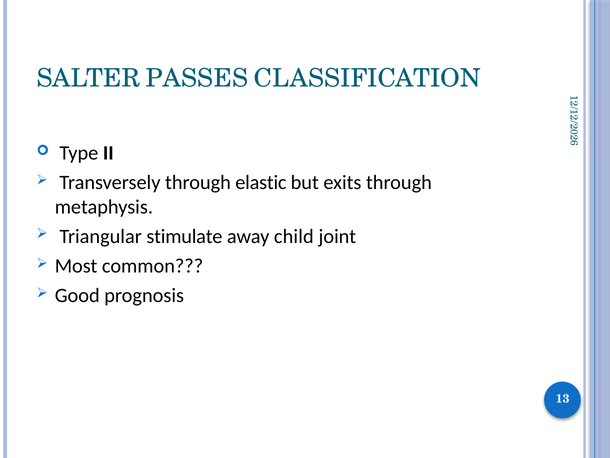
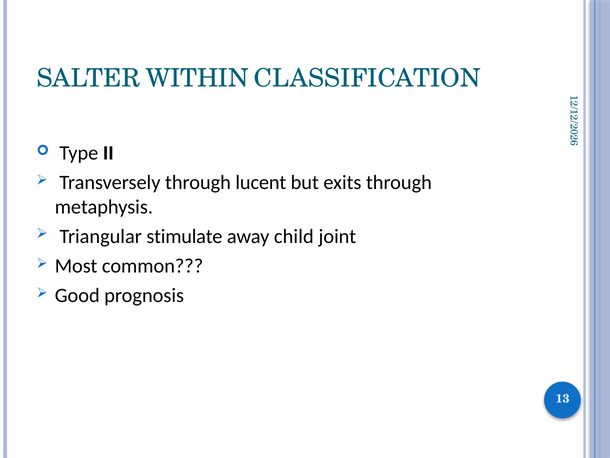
PASSES: PASSES -> WITHIN (197, 78)
elastic: elastic -> lucent (261, 182)
